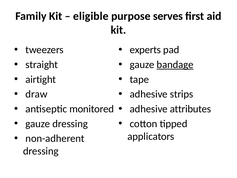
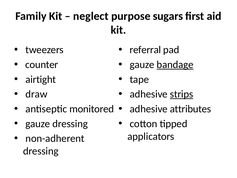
eligible: eligible -> neglect (91, 16)
serves: serves -> sugars (168, 16)
experts: experts -> referral (145, 50)
straight: straight -> counter (42, 64)
strips underline: none -> present (182, 94)
